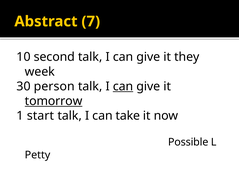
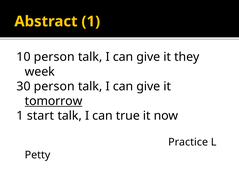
Abstract 7: 7 -> 1 (91, 21)
10 second: second -> person (54, 57)
can underline: present -> none (123, 86)
take: take -> true (128, 116)
Possible: Possible -> Practice (188, 142)
